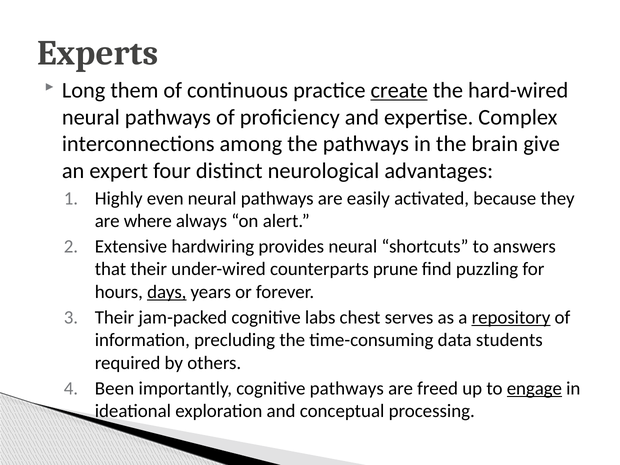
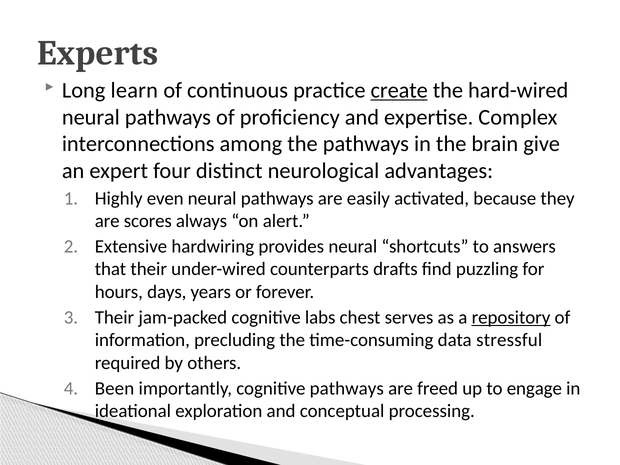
them: them -> learn (134, 90)
where: where -> scores (148, 221)
prune: prune -> drafts (395, 269)
days underline: present -> none (167, 292)
students: students -> stressful (509, 340)
engage underline: present -> none (534, 388)
